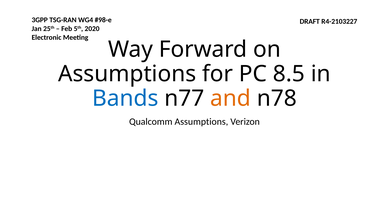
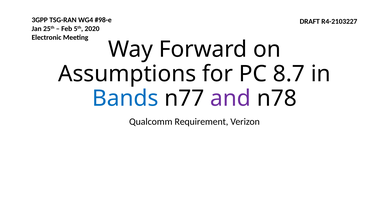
8.5: 8.5 -> 8.7 (289, 74)
and colour: orange -> purple (231, 98)
Qualcomm Assumptions: Assumptions -> Requirement (201, 122)
